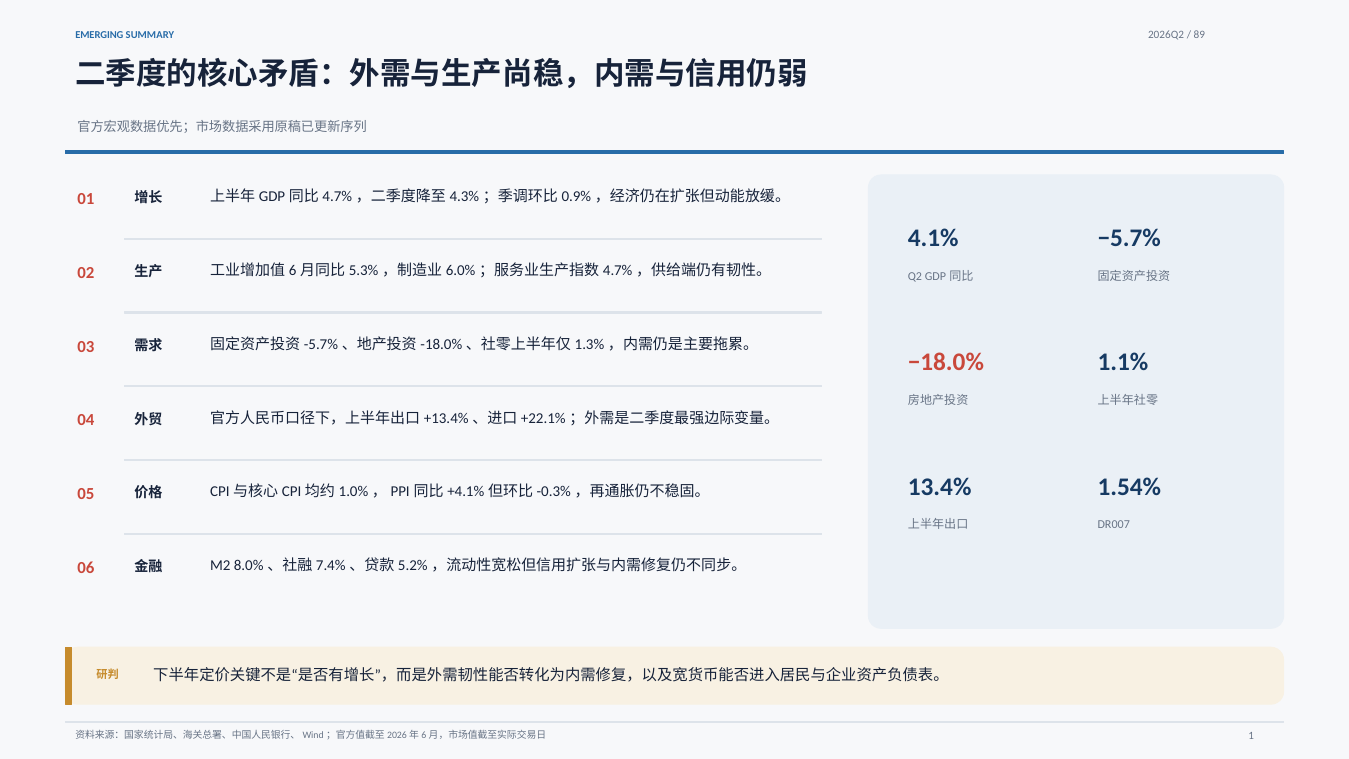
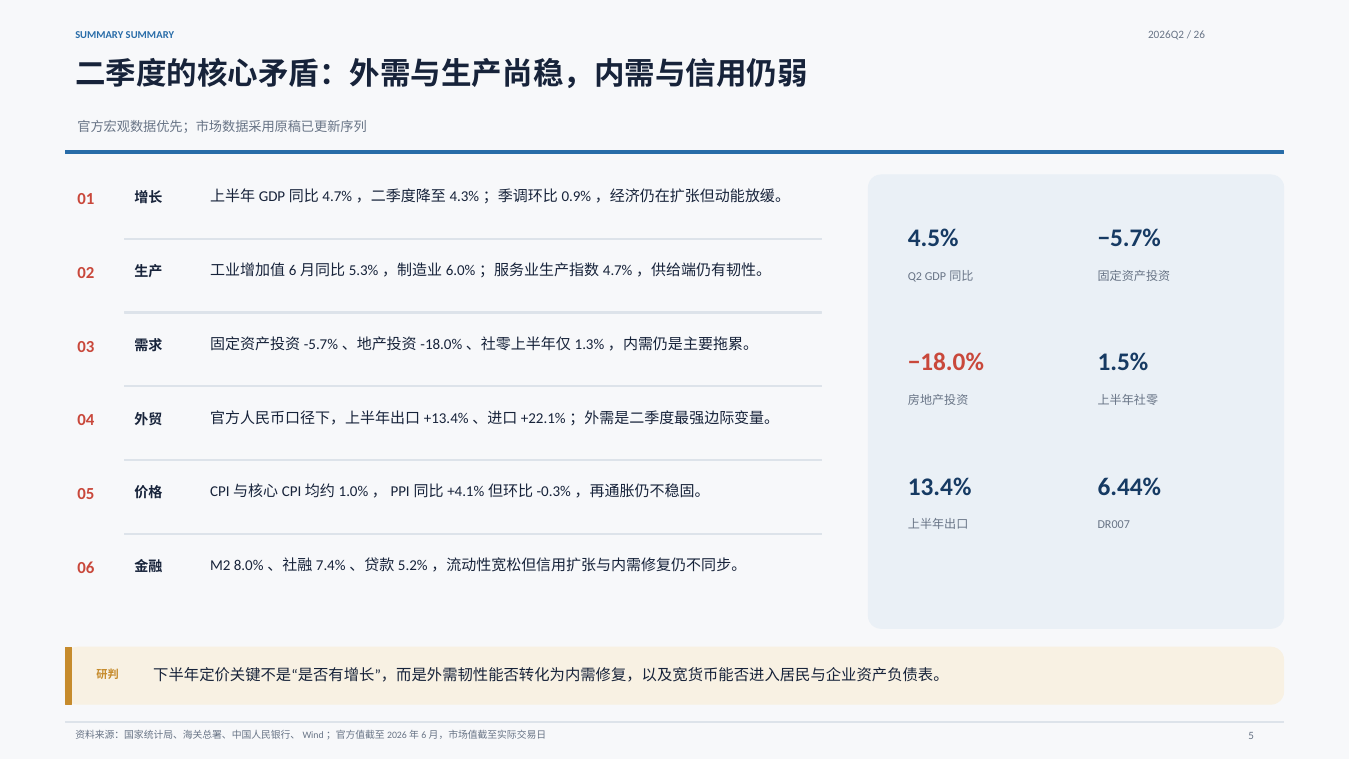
EMERGING: EMERGING -> SUMMARY (99, 35)
89: 89 -> 26 (1199, 35)
4.1%: 4.1% -> 4.5% (933, 238)
1.1%: 1.1% -> 1.5% (1123, 362)
1.54%: 1.54% -> 6.44% (1129, 487)
1: 1 -> 5 (1251, 736)
